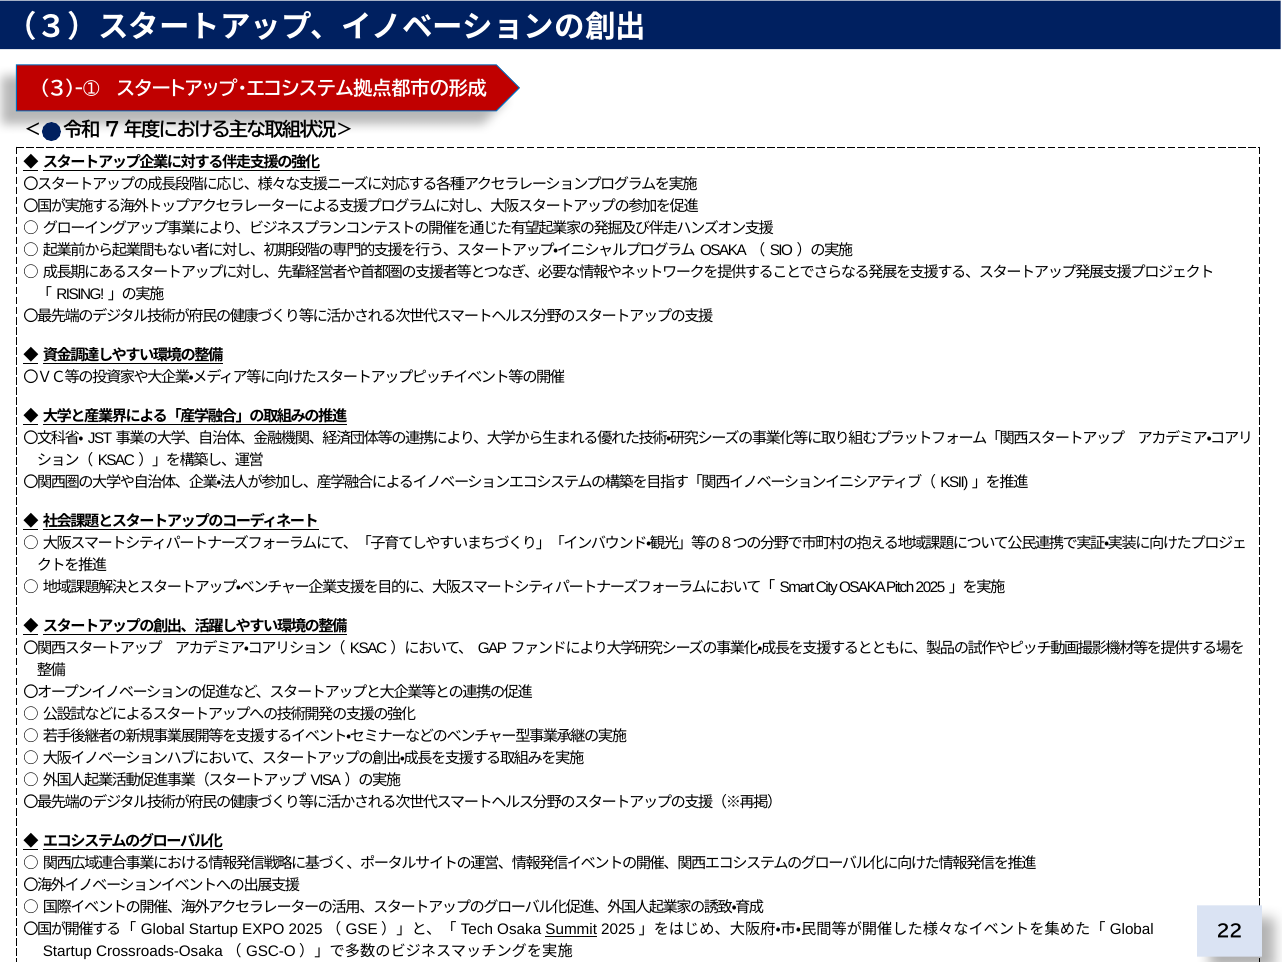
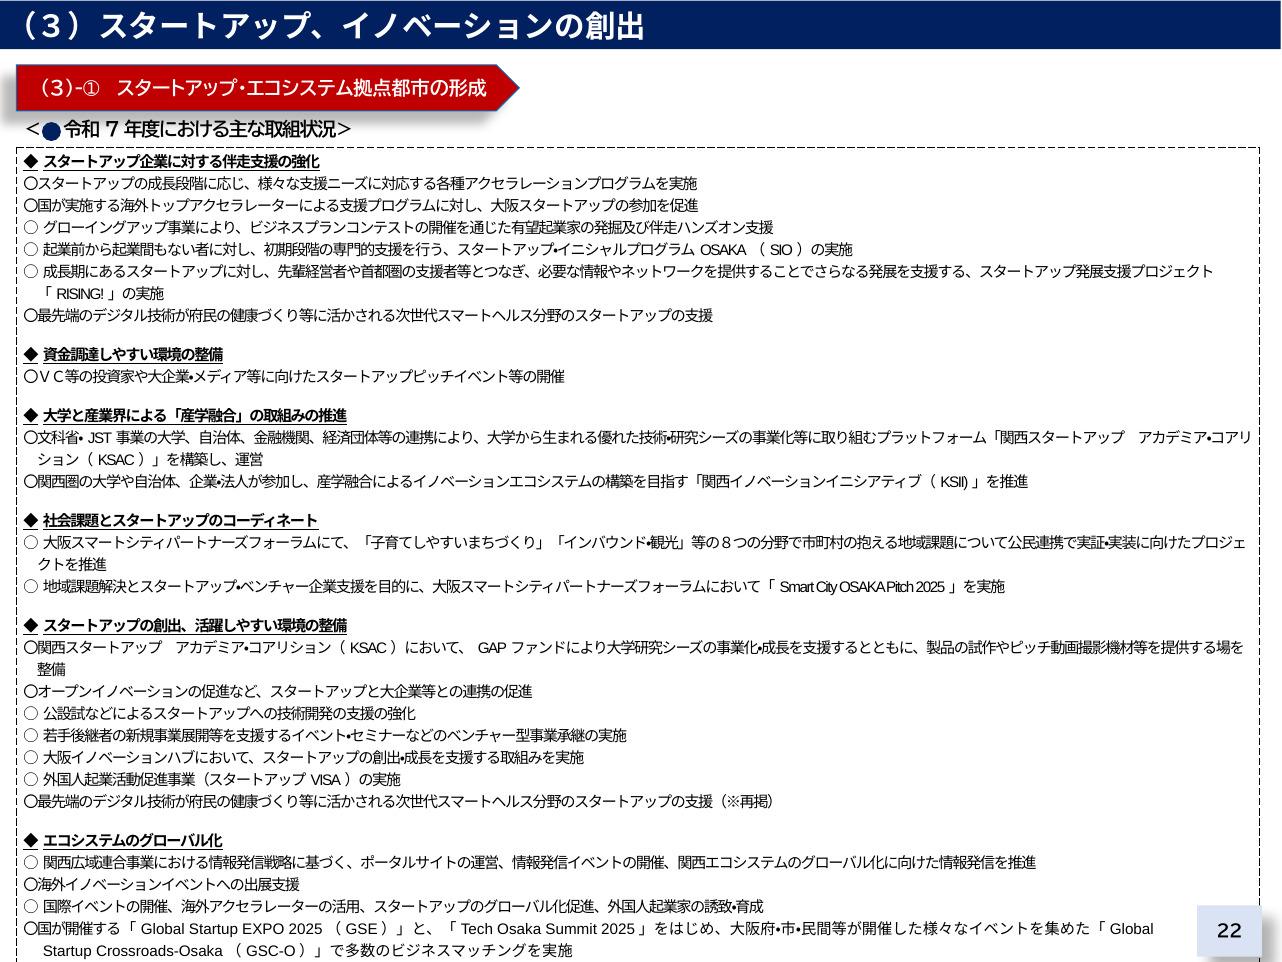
Summit underline: present -> none (571, 929)
